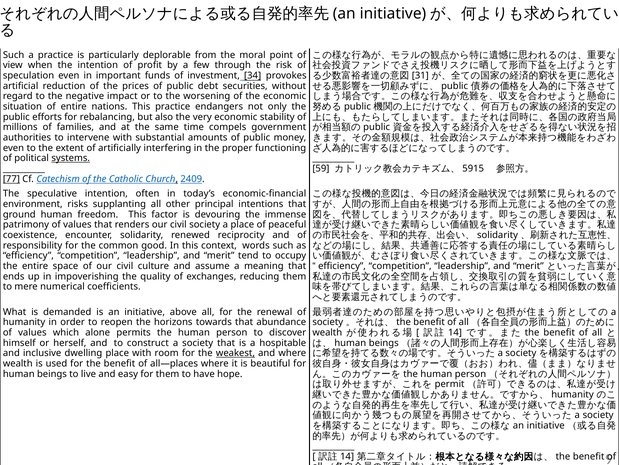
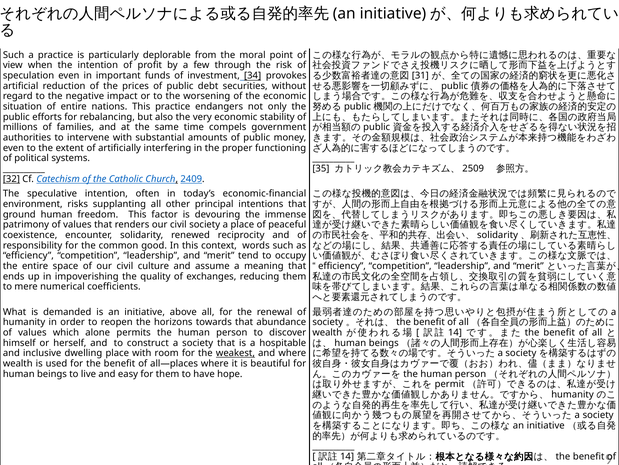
systems underline: present -> none (71, 158)
59: 59 -> 35 (321, 168)
5915: 5915 -> 2509 (473, 168)
77: 77 -> 32 (11, 179)
